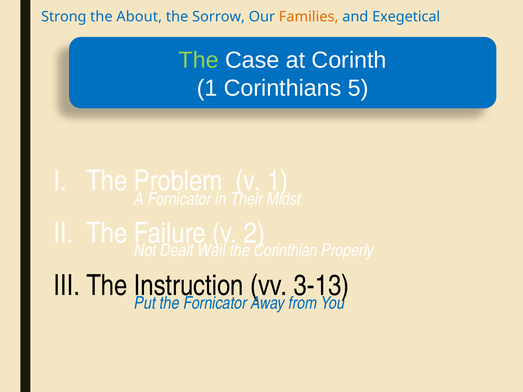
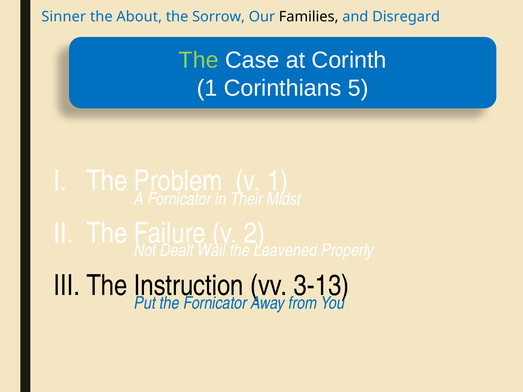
Strong: Strong -> Sinner (64, 17)
Families colour: orange -> black (309, 17)
Exegetical: Exegetical -> Disregard (406, 17)
Corinthian: Corinthian -> Leavened (285, 251)
